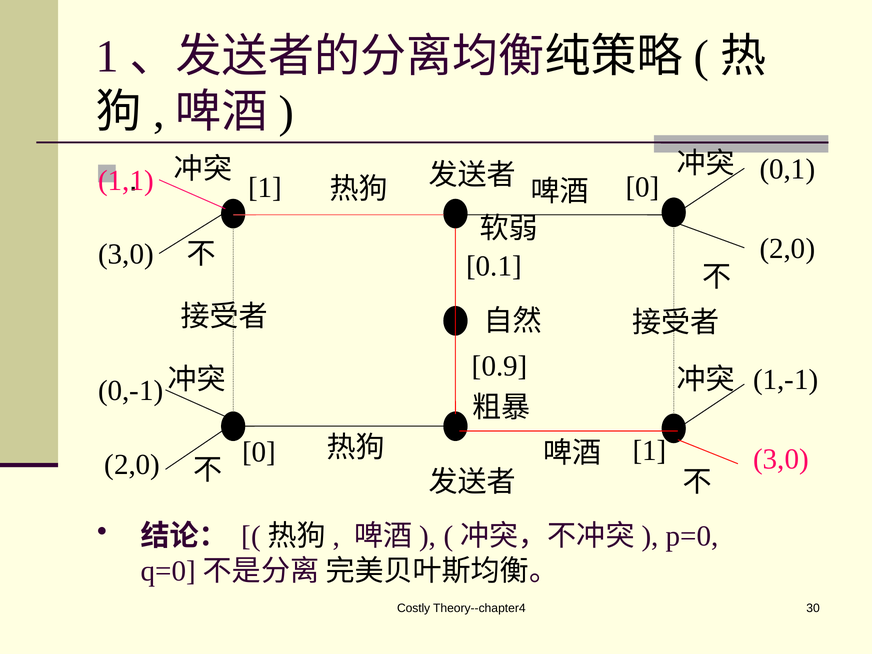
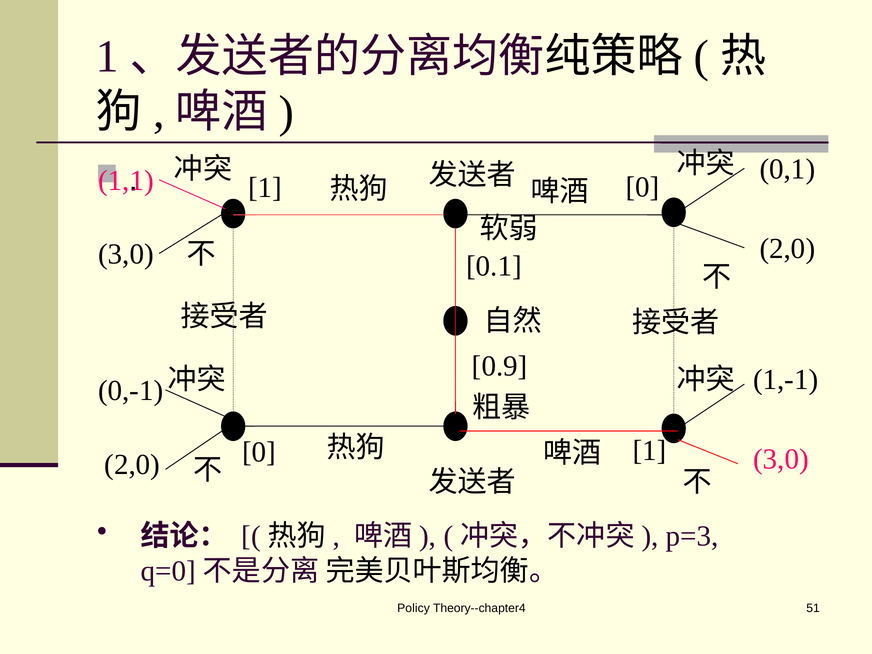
p=0: p=0 -> p=3 (692, 536)
Costly: Costly -> Policy (414, 608)
30: 30 -> 51 (813, 608)
